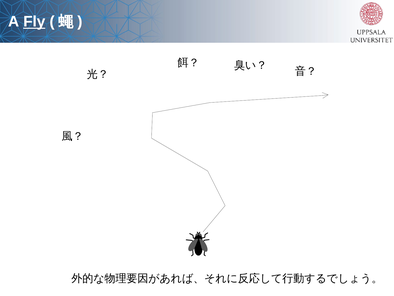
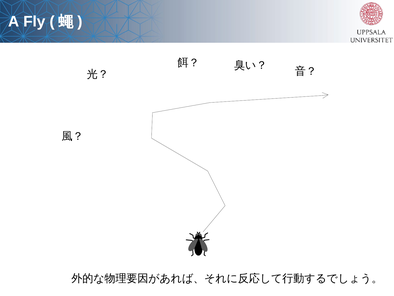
Fly underline: present -> none (34, 22)
